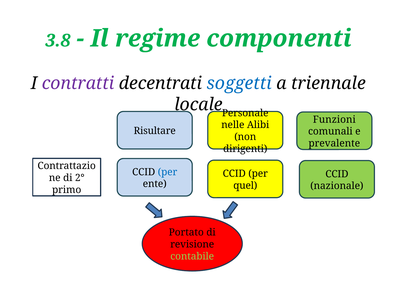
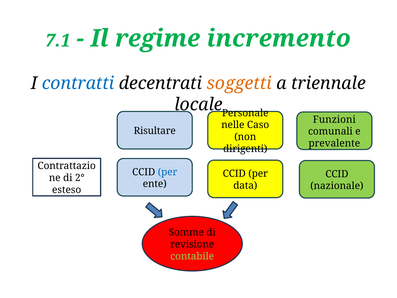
3.8: 3.8 -> 7.1 (58, 41)
componenti: componenti -> incremento (279, 38)
contratti colour: purple -> blue (78, 83)
soggetti colour: blue -> orange (239, 83)
Alibi: Alibi -> Caso (258, 125)
quel: quel -> data (245, 185)
primo: primo -> esteso (67, 190)
Portato: Portato -> Somme (186, 232)
